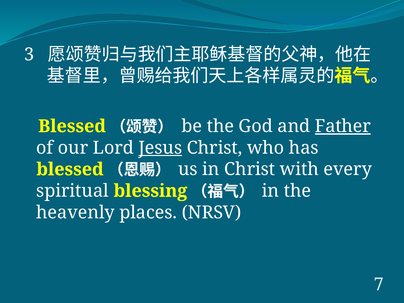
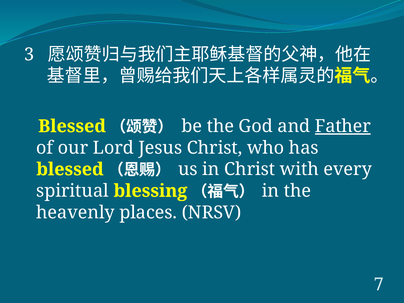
Jesus underline: present -> none (160, 148)
